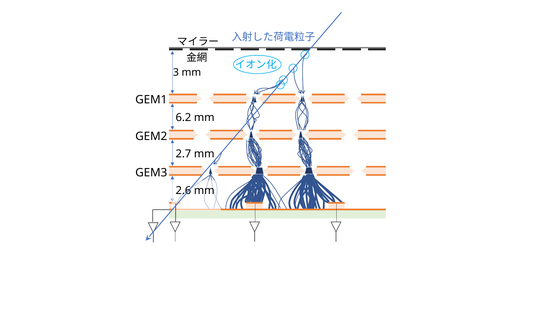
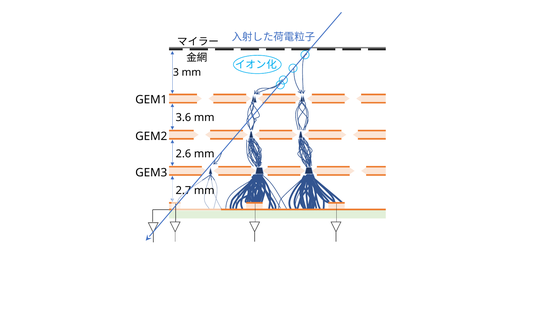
6.2: 6.2 -> 3.6 (183, 117)
2.7: 2.7 -> 2.6 (183, 154)
2.6: 2.6 -> 2.7 (183, 190)
